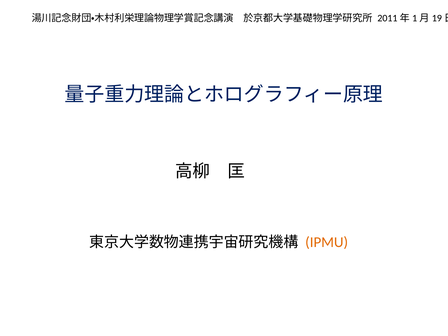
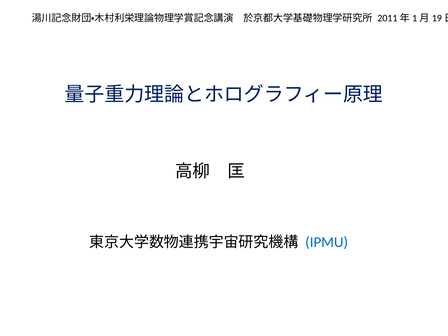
IPMU colour: orange -> blue (327, 242)
